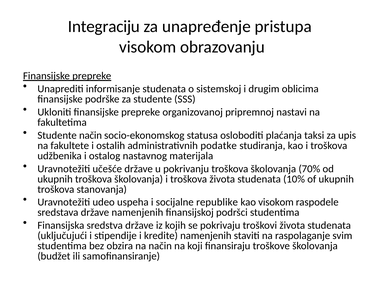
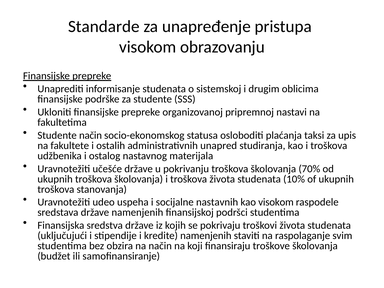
Integraciju: Integraciju -> Standarde (104, 26)
podatke: podatke -> unapred (219, 146)
republike: republike -> nastavnih (217, 202)
